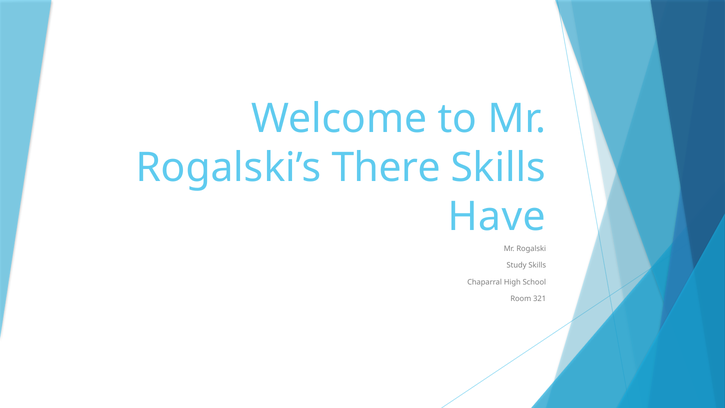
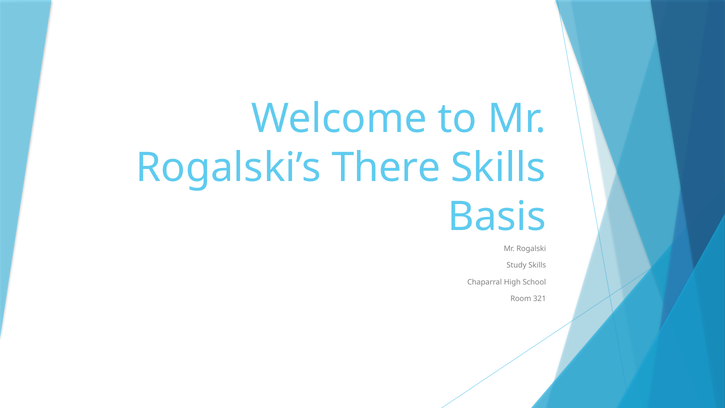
Have: Have -> Basis (497, 217)
